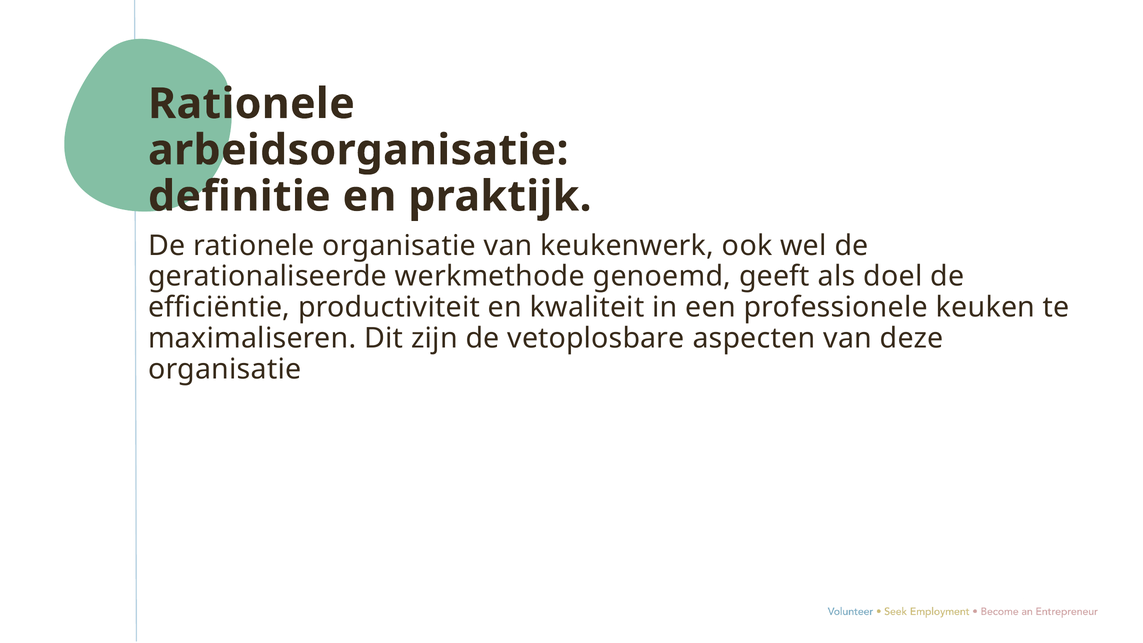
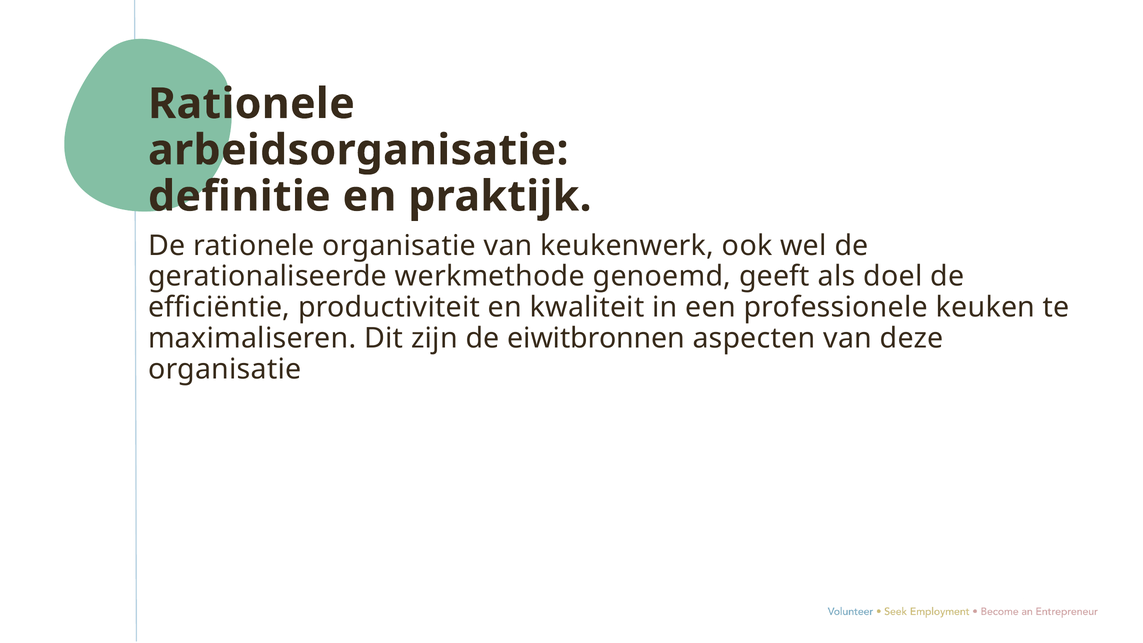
vetoplosbare: vetoplosbare -> eiwitbronnen (596, 338)
